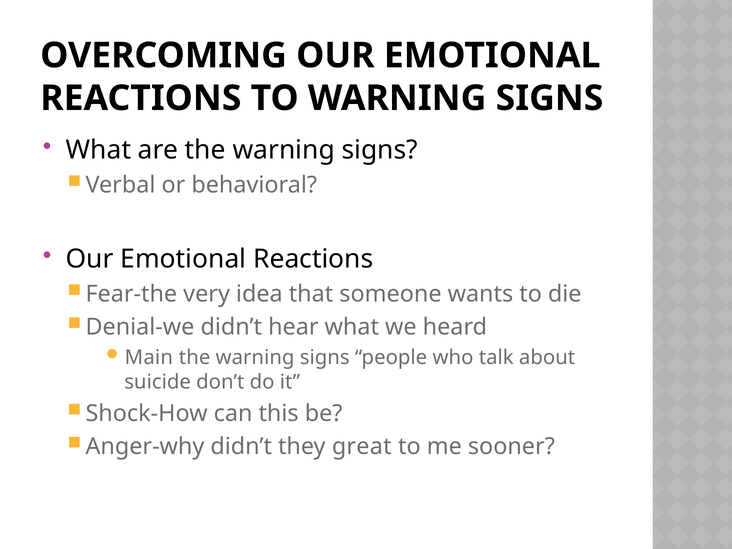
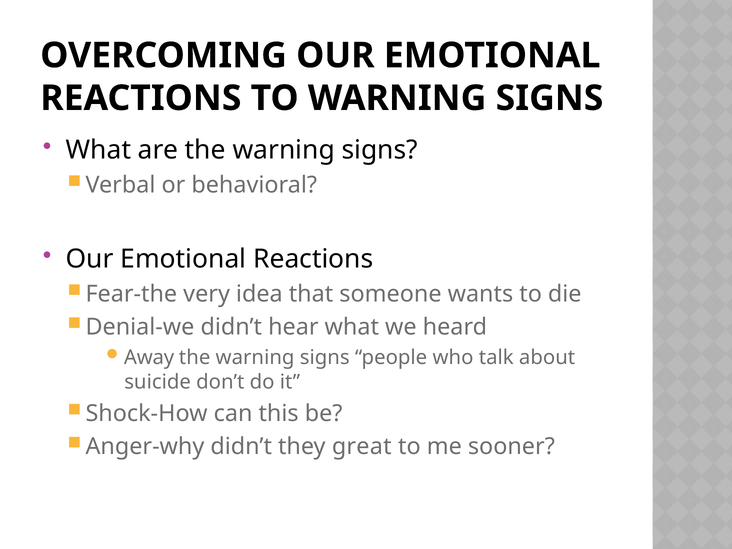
Main: Main -> Away (149, 357)
